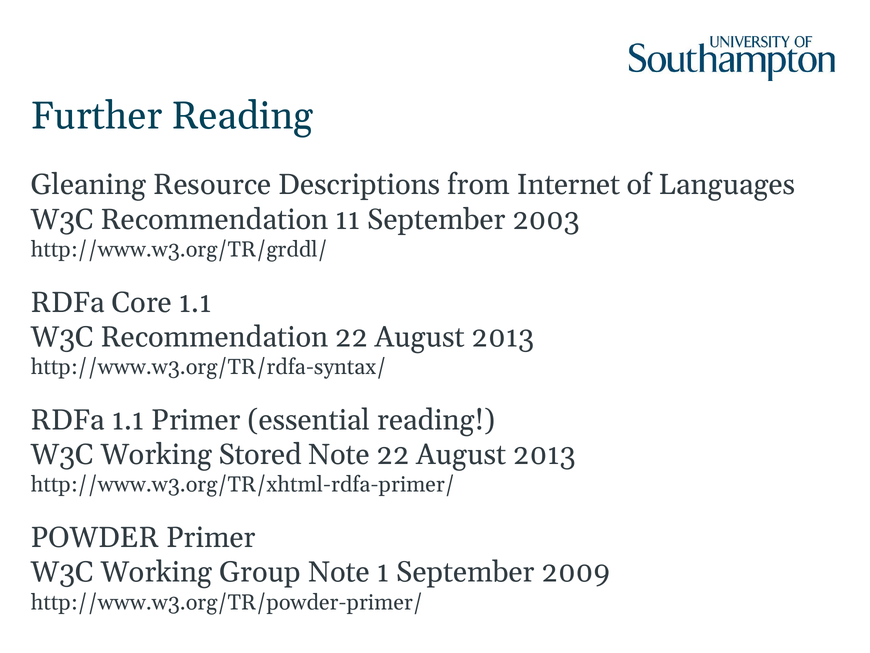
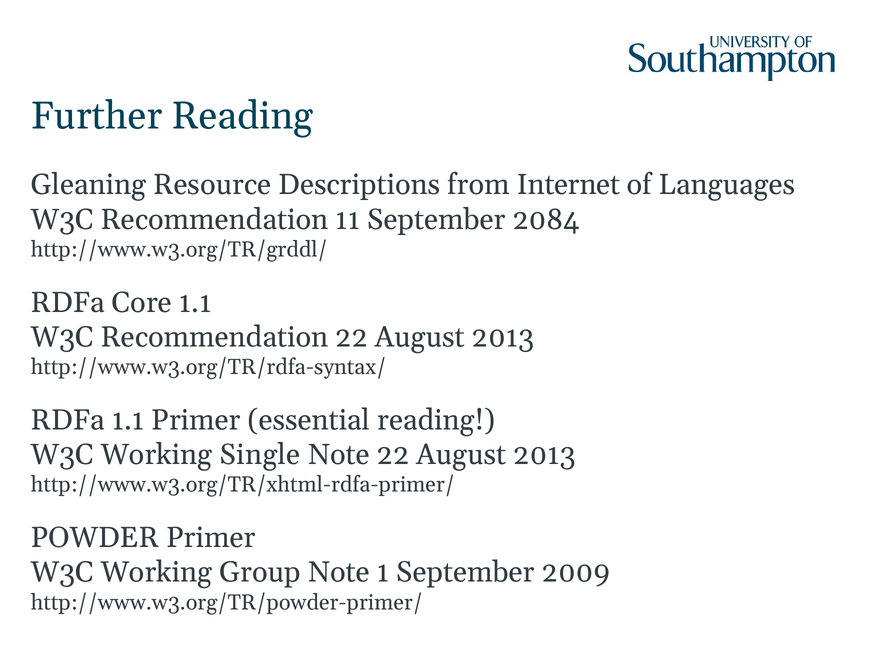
2003: 2003 -> 2084 (546, 220)
Stored: Stored -> Single (260, 454)
